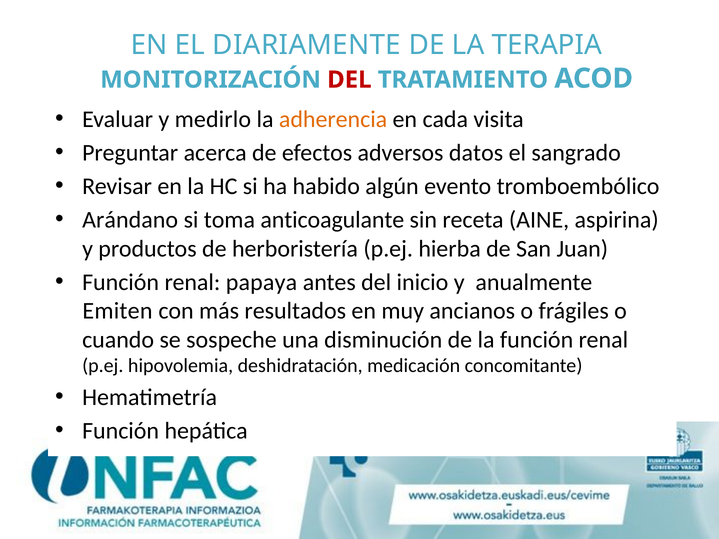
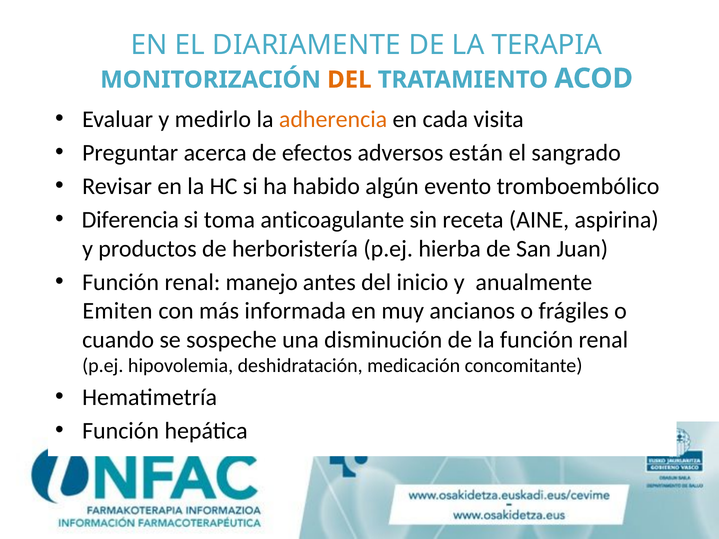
DEL colour: red -> orange (349, 80)
datos: datos -> están (476, 153)
Arándano: Arándano -> Diferencia (130, 220)
papaya: papaya -> manejo (262, 282)
resultados: resultados -> informada (295, 311)
